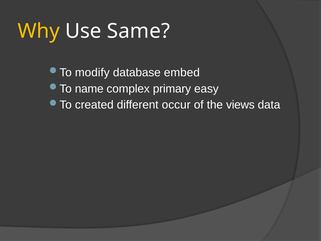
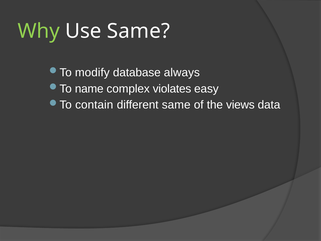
Why colour: yellow -> light green (39, 31)
embed: embed -> always (182, 72)
primary: primary -> violates (172, 89)
created: created -> contain (94, 105)
different occur: occur -> same (176, 105)
